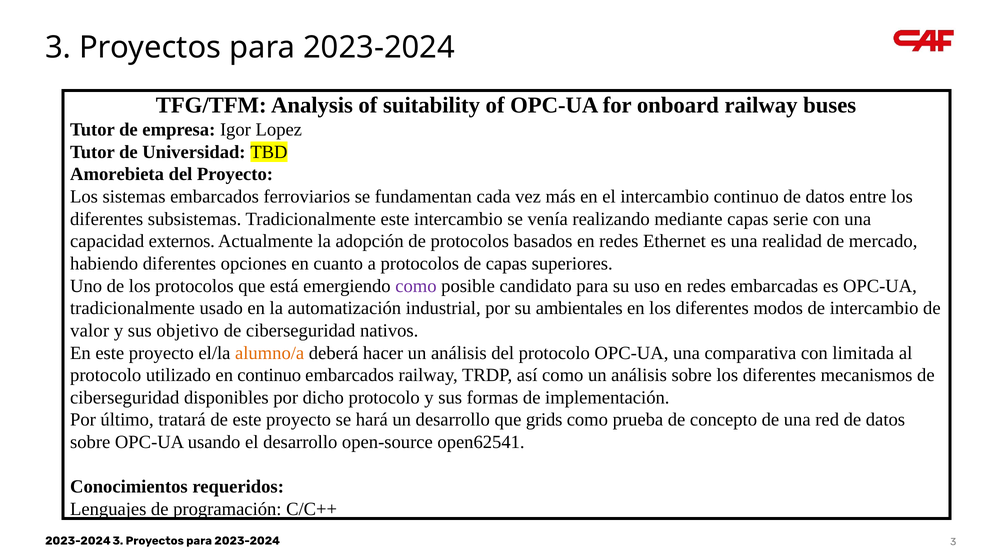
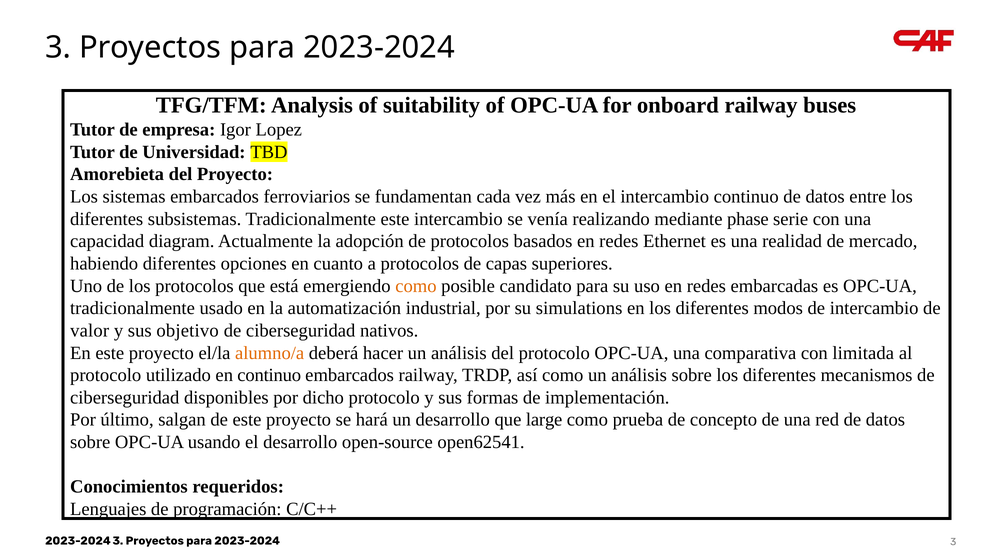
mediante capas: capas -> phase (748, 219)
externos: externos -> diagram (182, 241)
como colour: purple -> orange (416, 286)
ambientales: ambientales -> simulations (579, 308)
tratará: tratará -> salgan (182, 420)
grids: grids -> large (544, 420)
